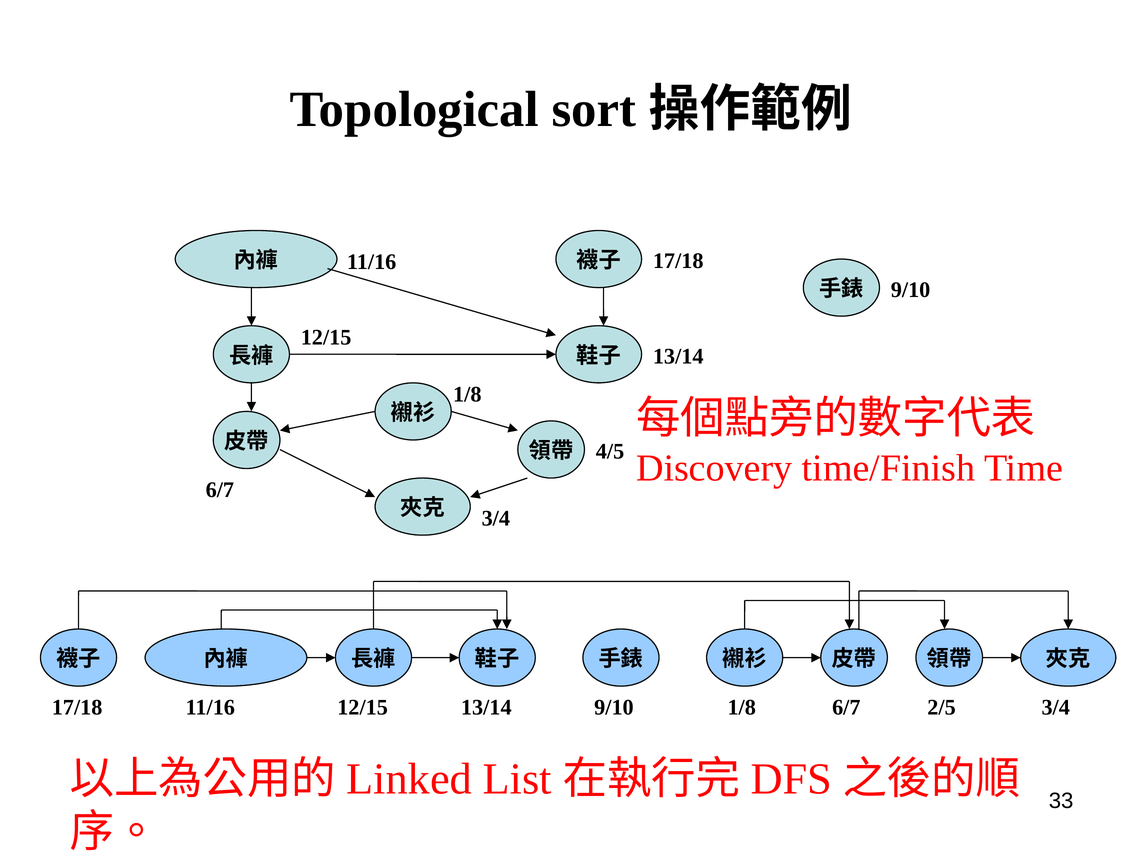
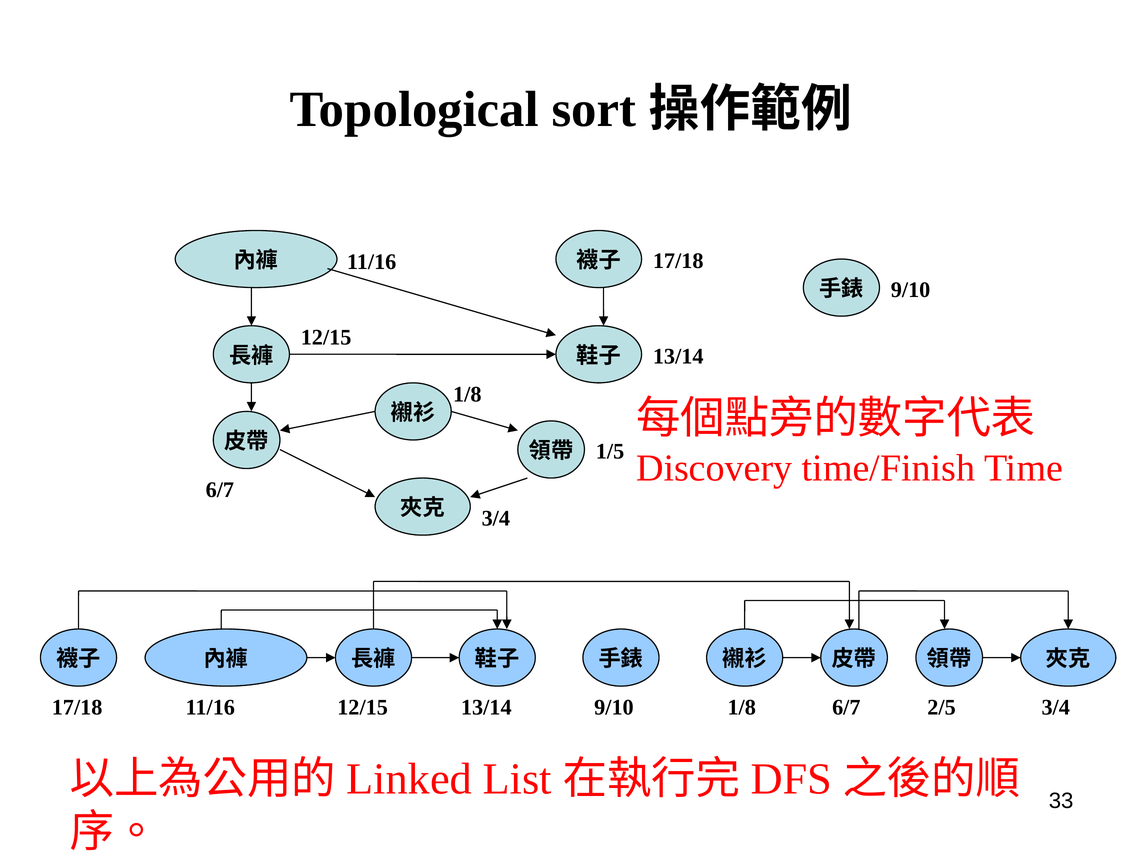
4/5: 4/5 -> 1/5 (610, 451)
